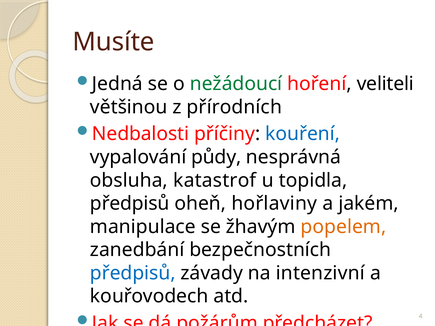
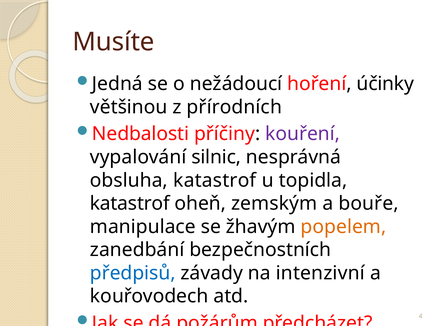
nežádoucí colour: green -> black (236, 84)
veliteli: veliteli -> účinky (385, 84)
kouření colour: blue -> purple (303, 134)
půdy: půdy -> silnic (216, 157)
předpisů: předpisů -> katastrof (130, 204)
hořlaviny: hořlaviny -> zemským (274, 204)
jakém: jakém -> bouře (369, 204)
